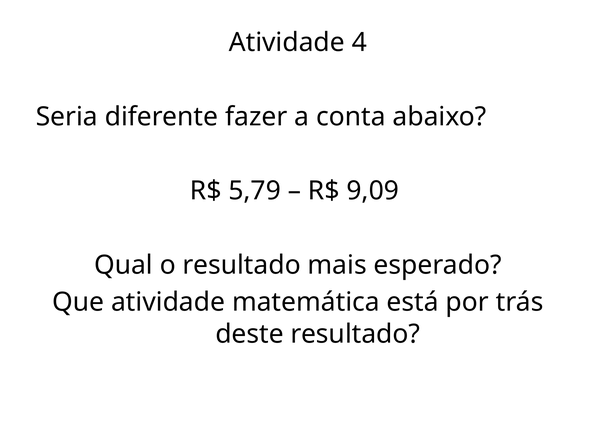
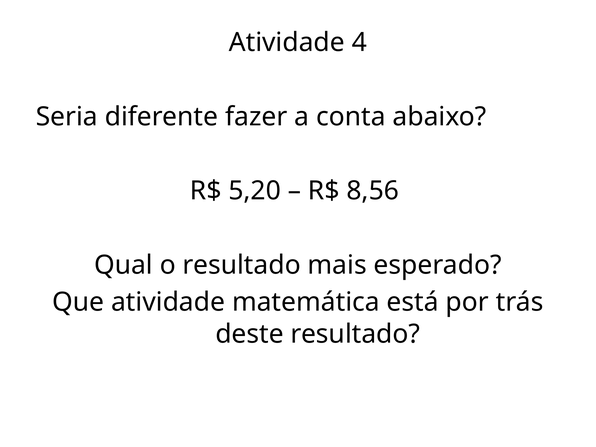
5,79: 5,79 -> 5,20 (255, 191)
9,09: 9,09 -> 8,56 (373, 191)
